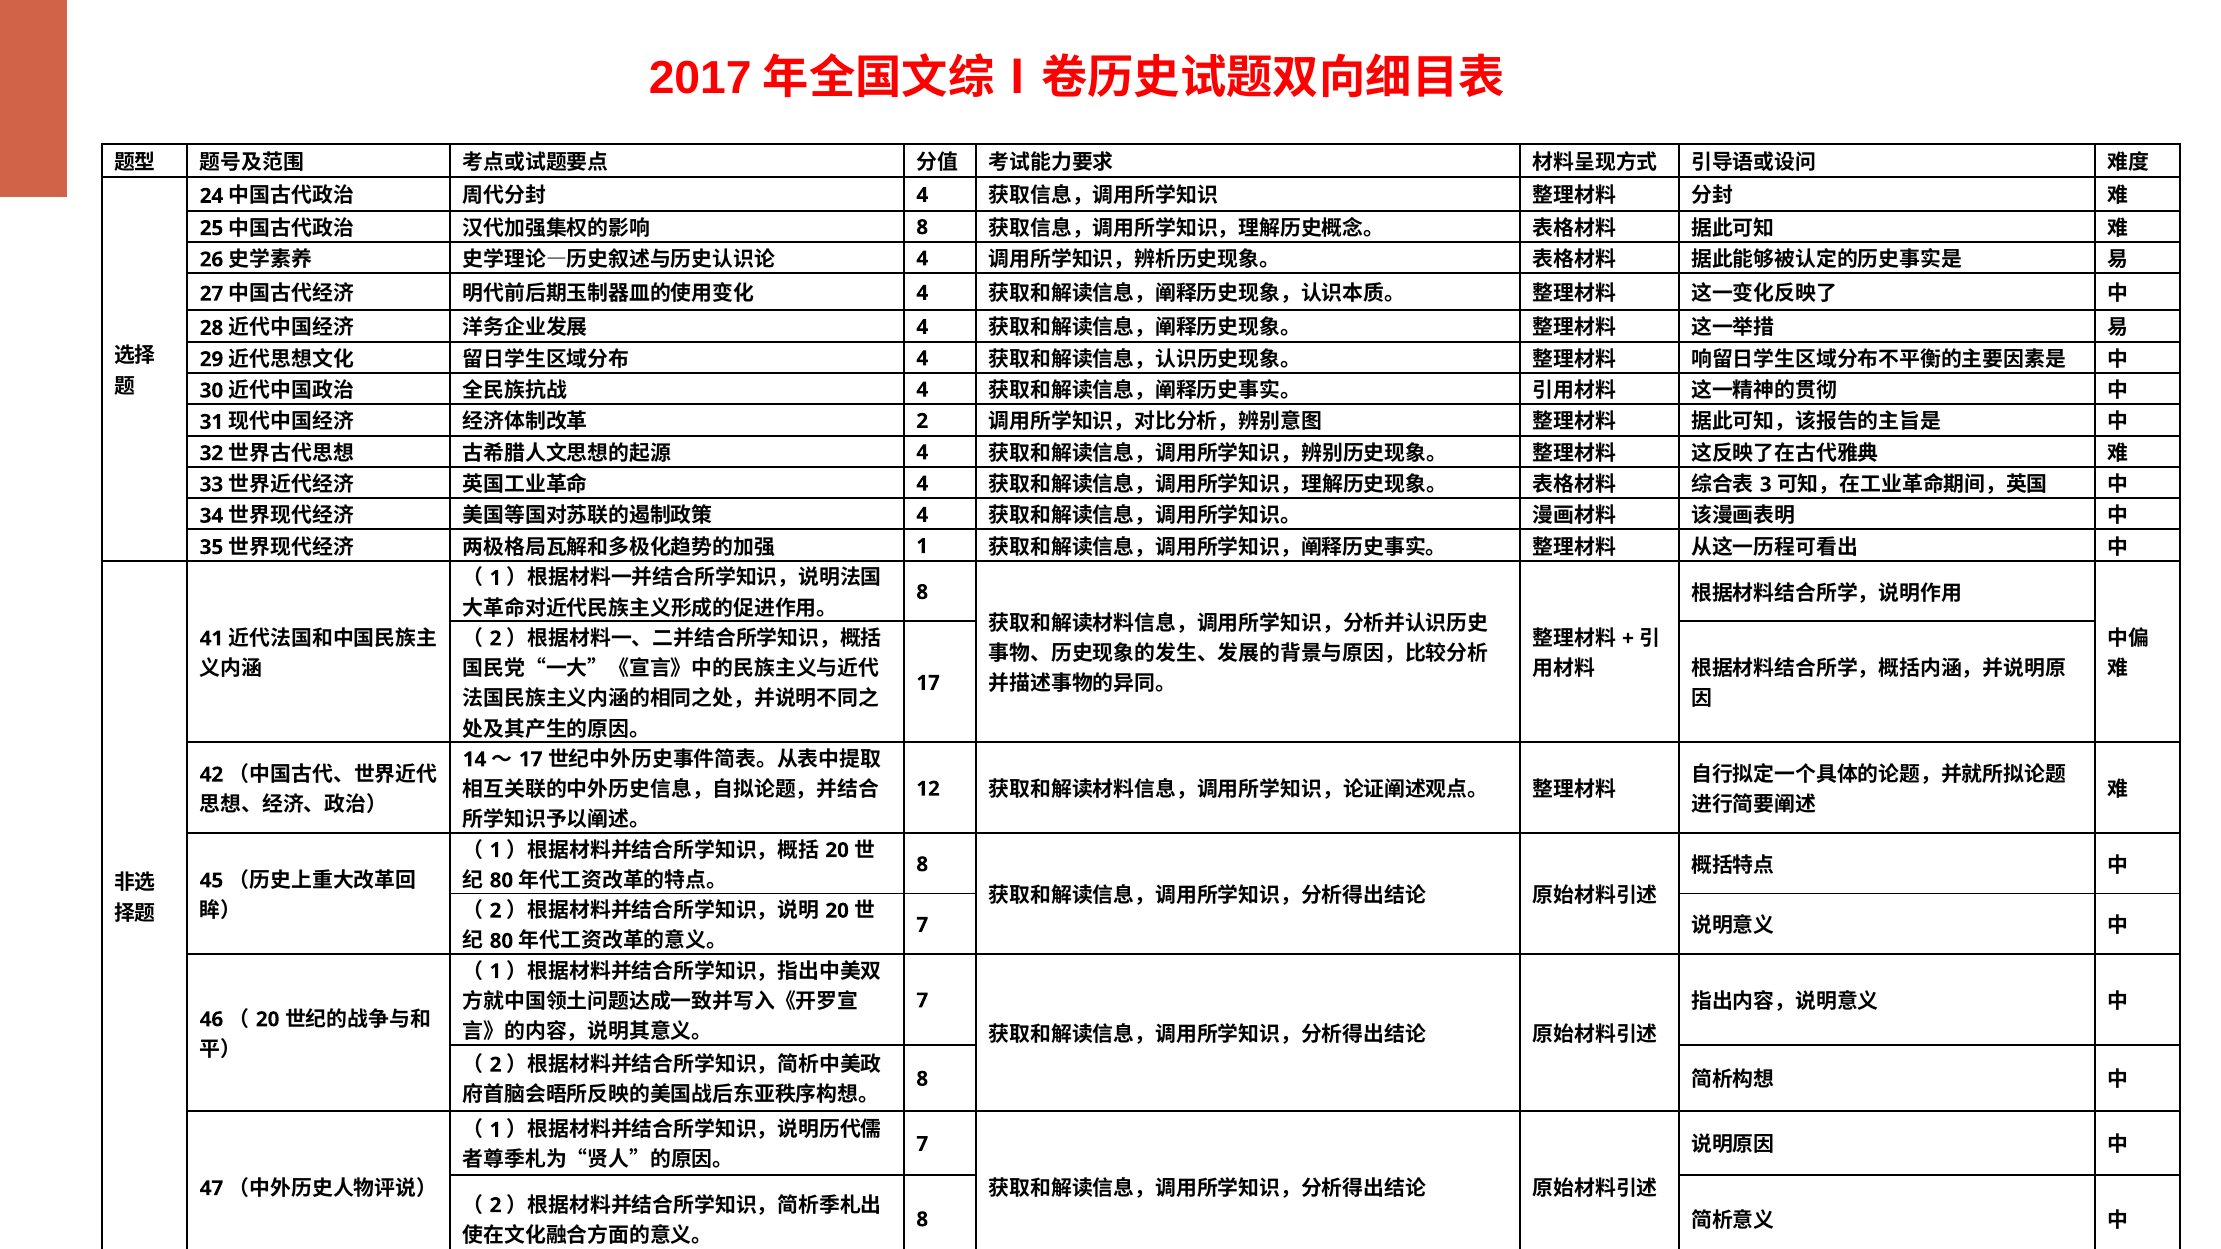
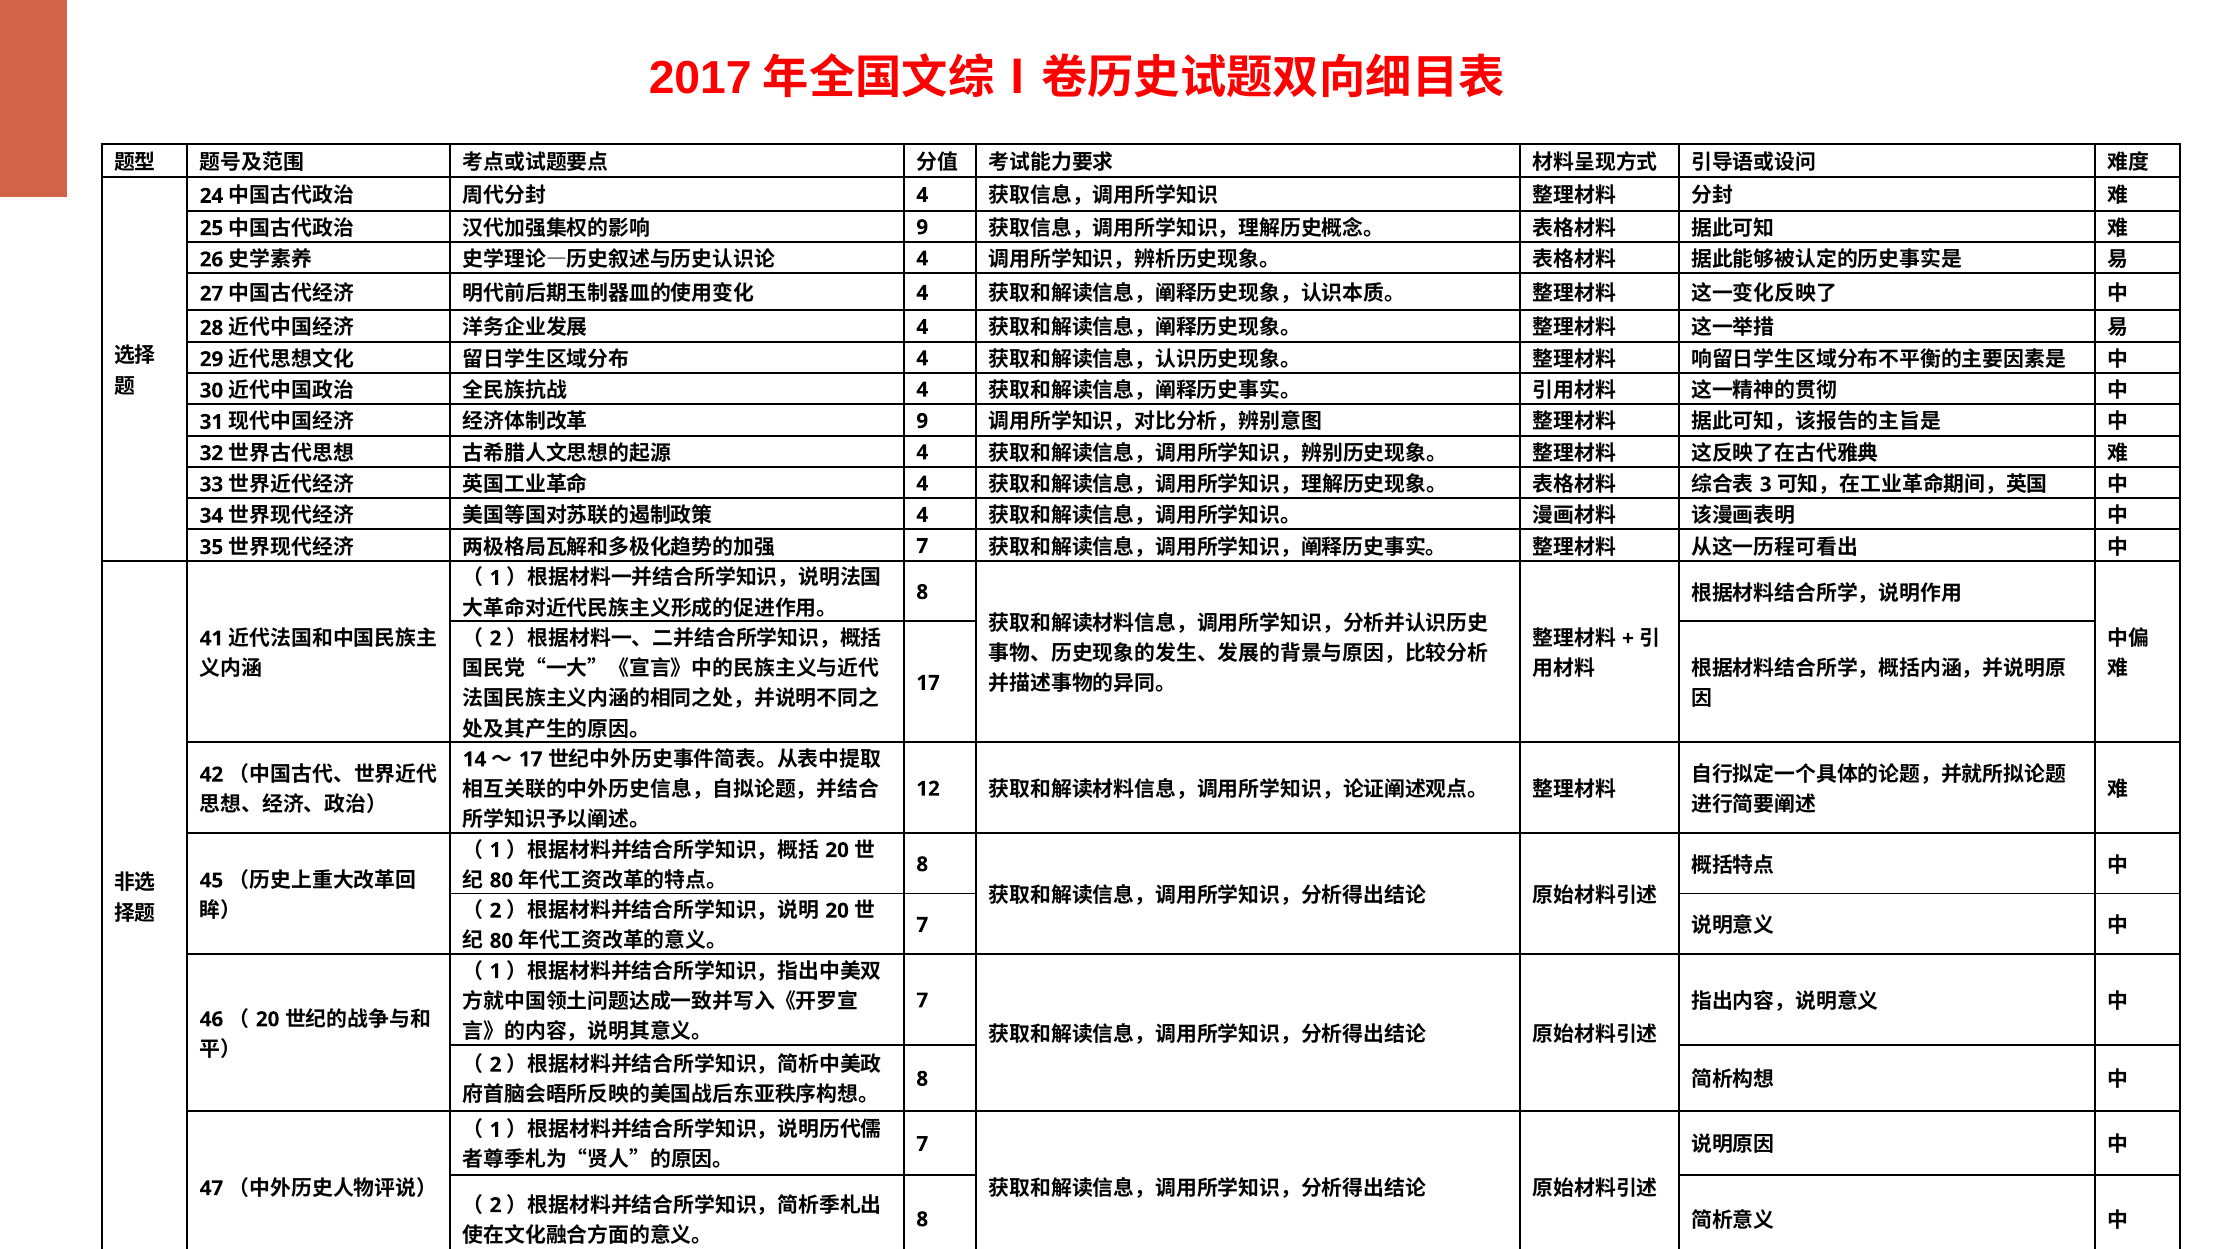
8: 8 -> 9 (922, 227)
2: 2 -> 9 (922, 421)
1: 1 -> 7 (922, 546)
